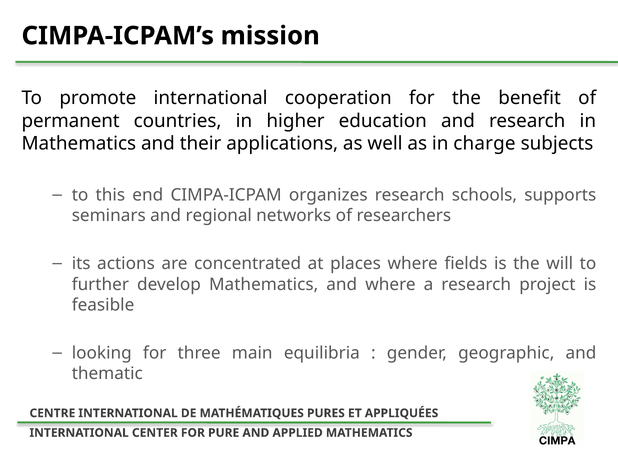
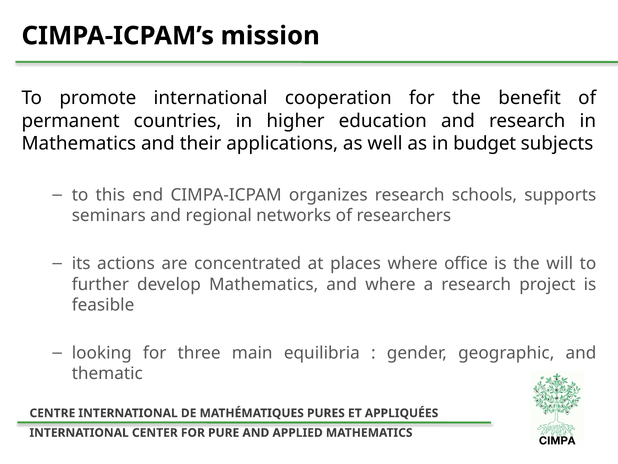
charge: charge -> budget (485, 143)
fields: fields -> office (466, 263)
